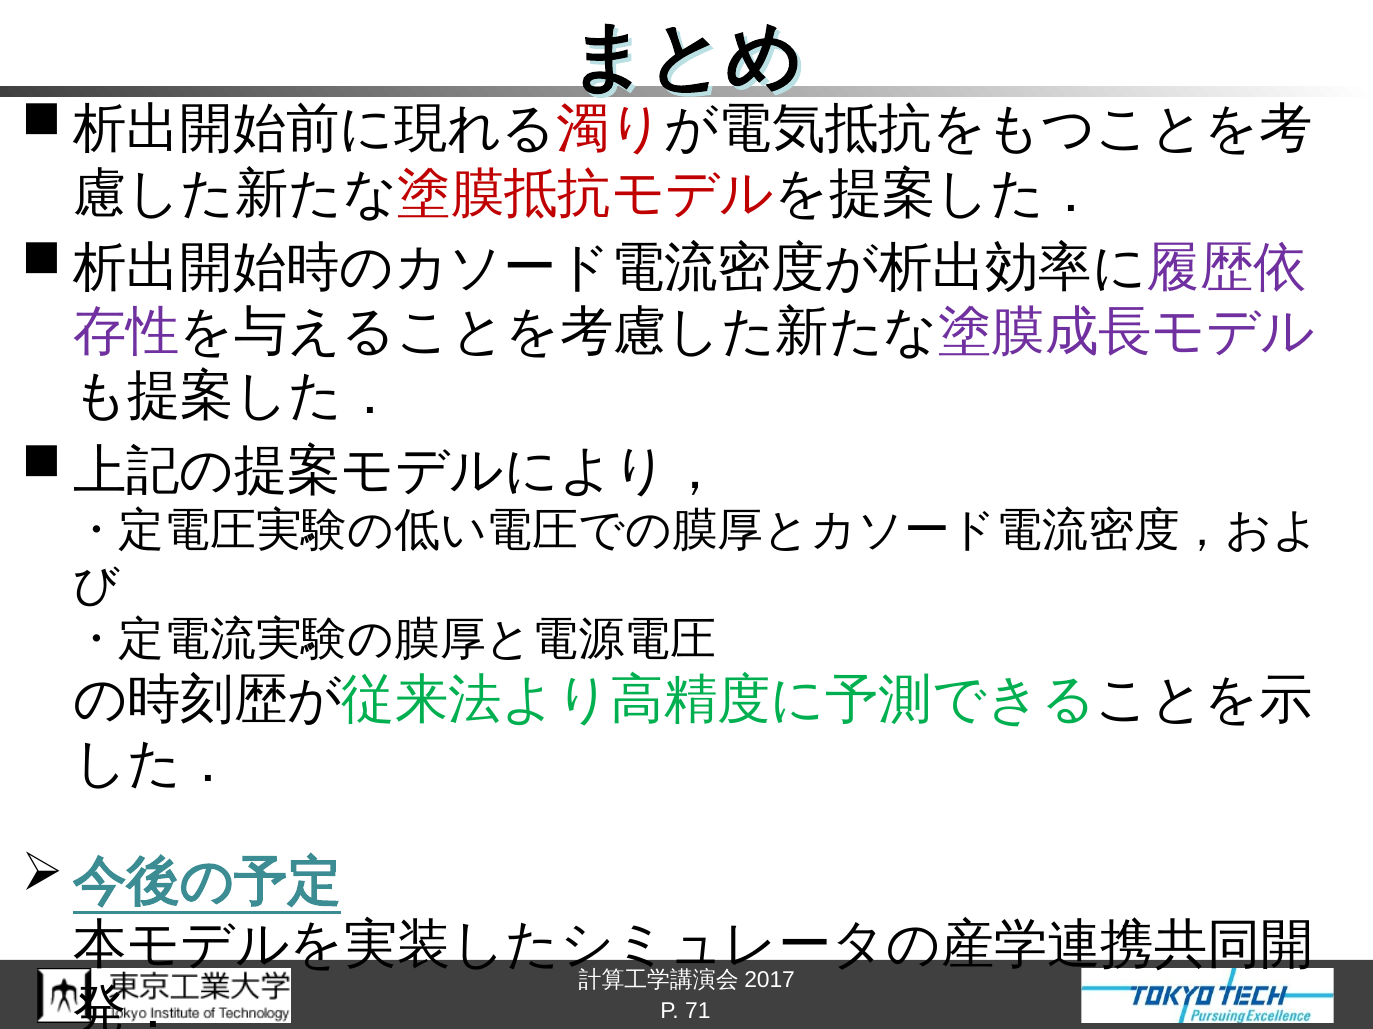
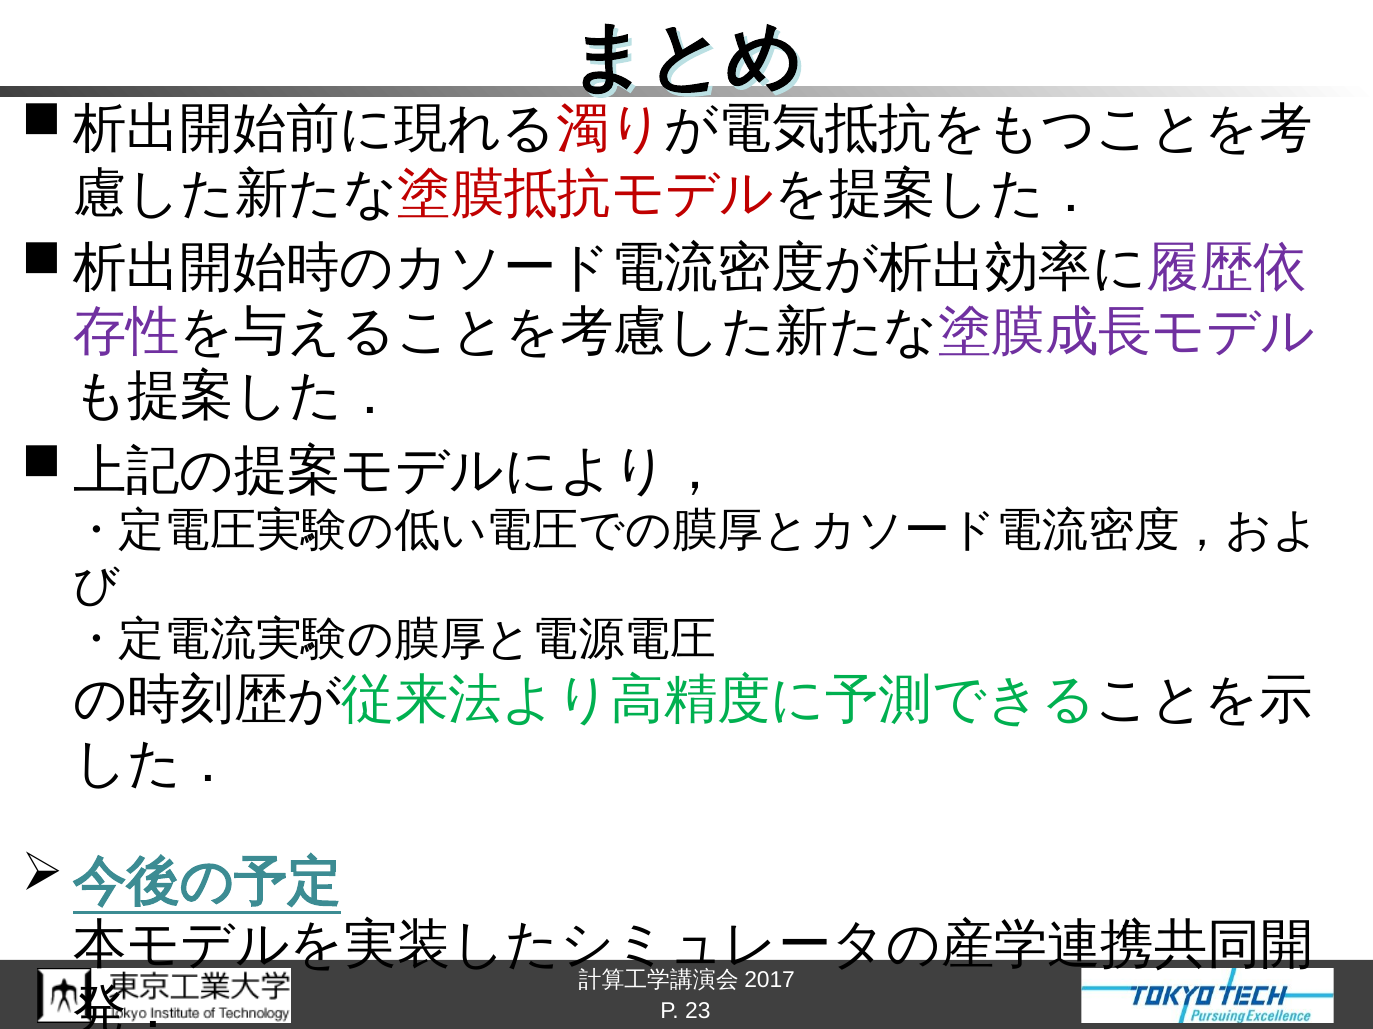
71: 71 -> 23 (698, 1011)
